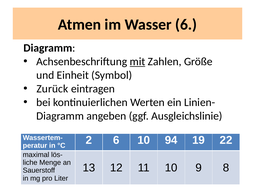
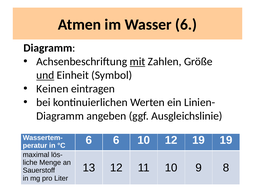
und underline: none -> present (45, 75)
Zurück: Zurück -> Keinen (52, 89)
°C 2: 2 -> 6 (89, 140)
10 94: 94 -> 12 (171, 140)
19 22: 22 -> 19 (226, 140)
